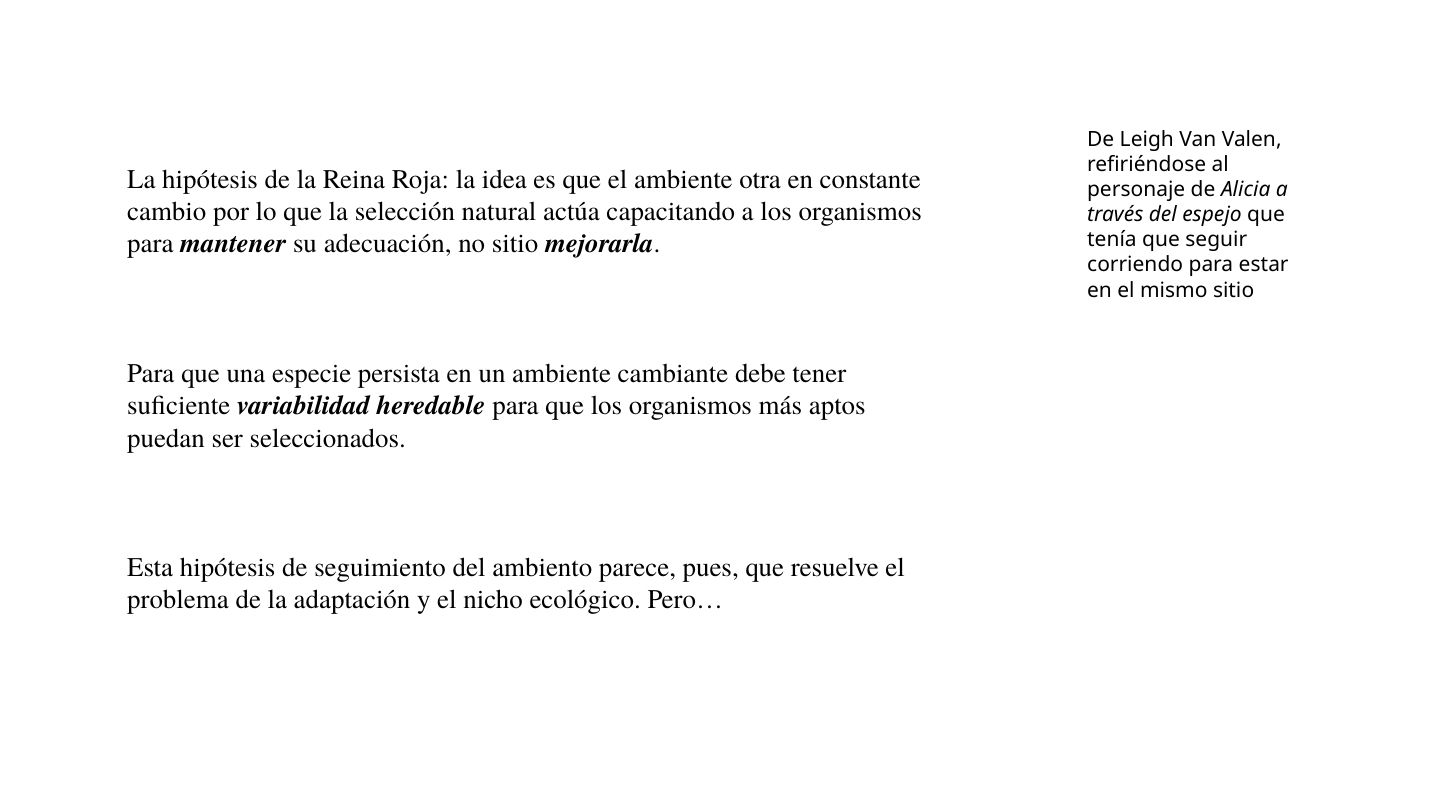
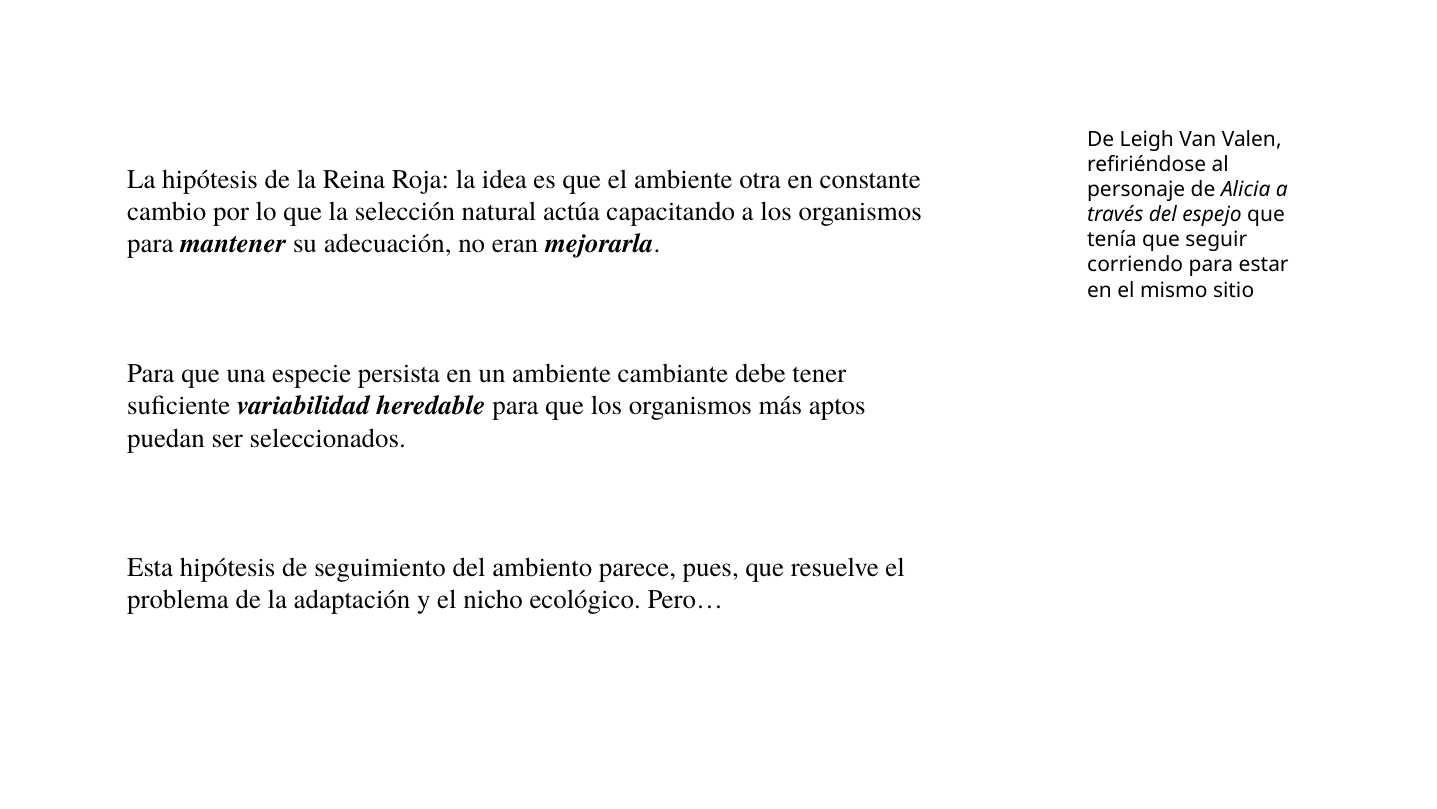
no sitio: sitio -> eran (515, 244)
